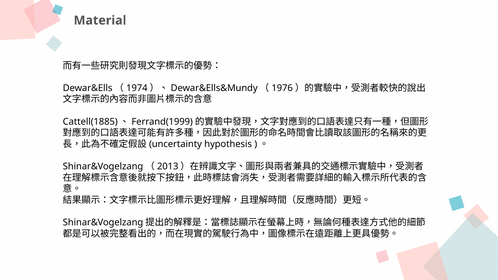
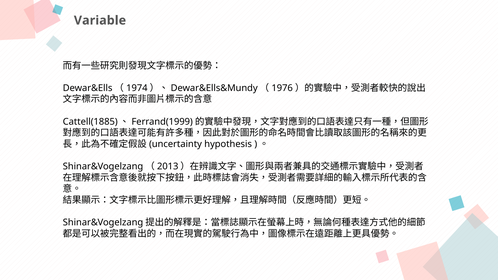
Material: Material -> Variable (100, 20)
